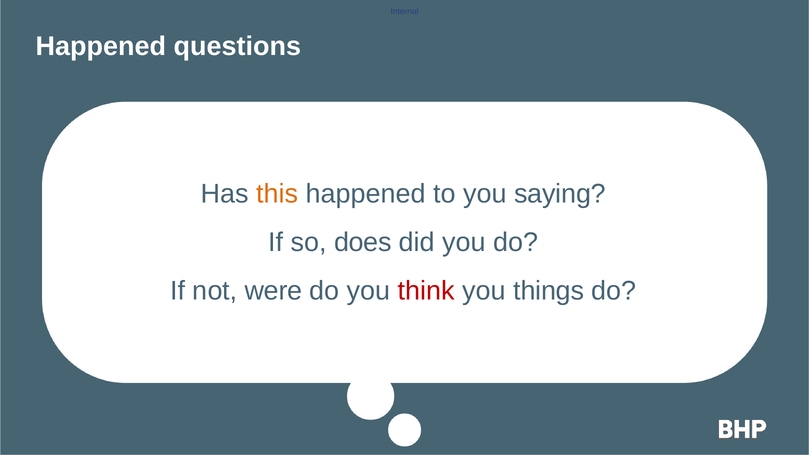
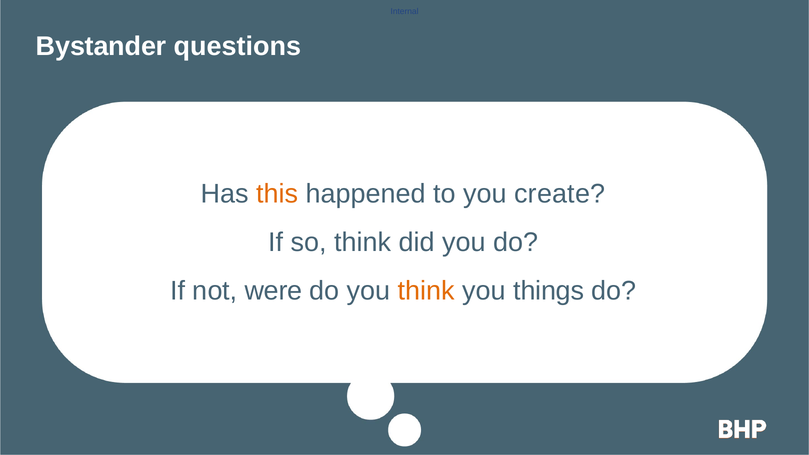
Happened: Happened -> Bystander (101, 46)
saying: saying -> create (560, 194)
so does: does -> think (363, 243)
think colour: red -> orange (426, 291)
